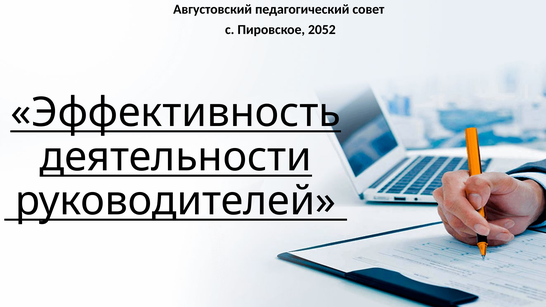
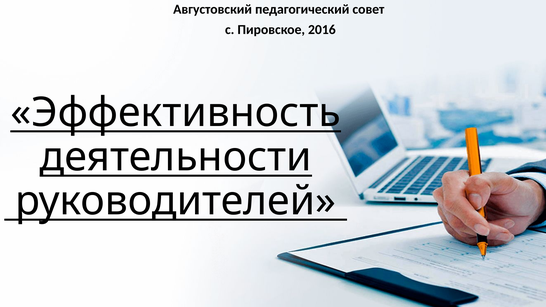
2052: 2052 -> 2016 (322, 30)
